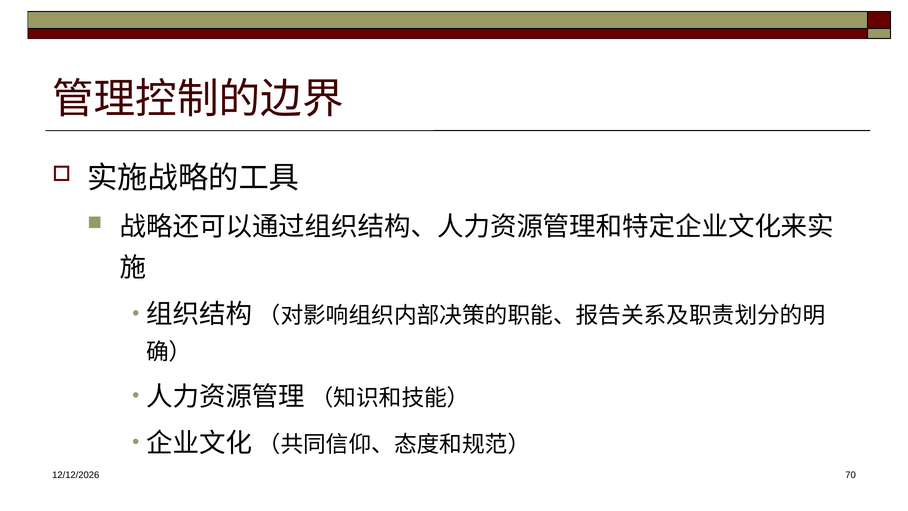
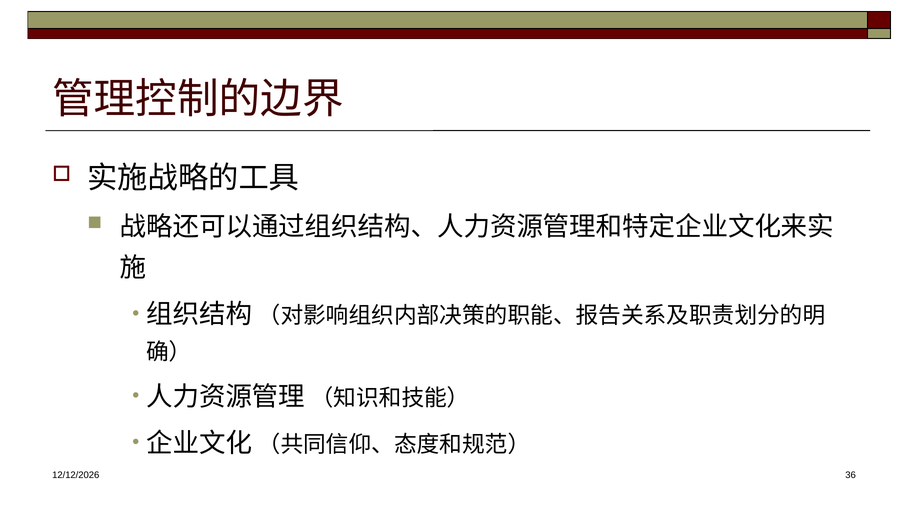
70: 70 -> 36 (851, 475)
